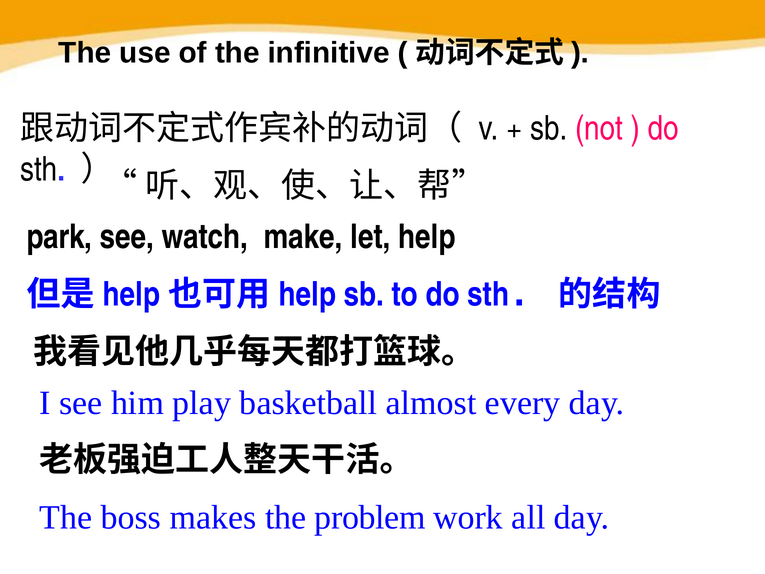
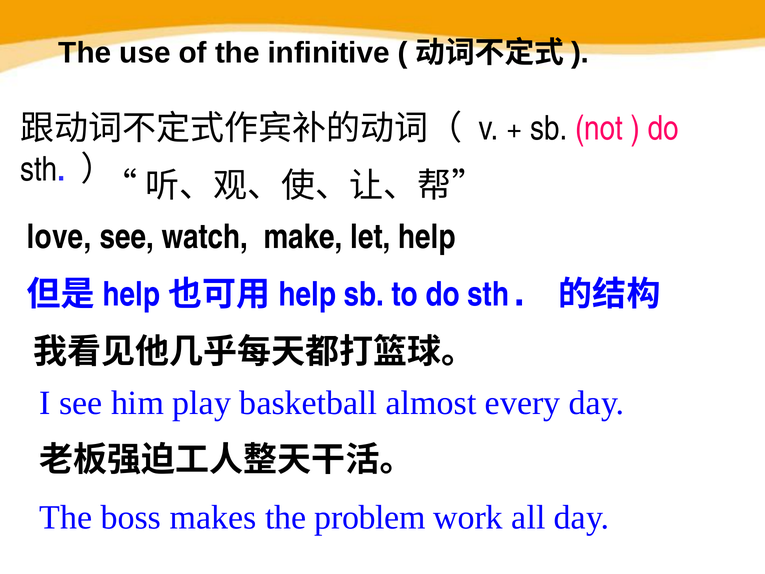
park: park -> love (59, 237)
